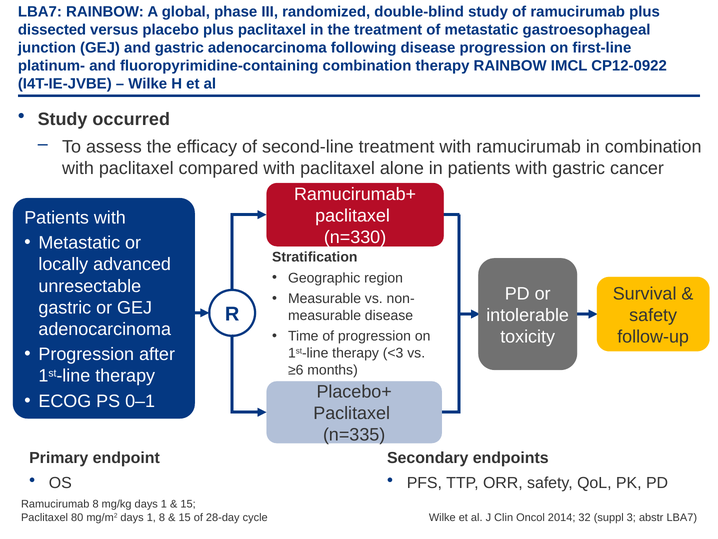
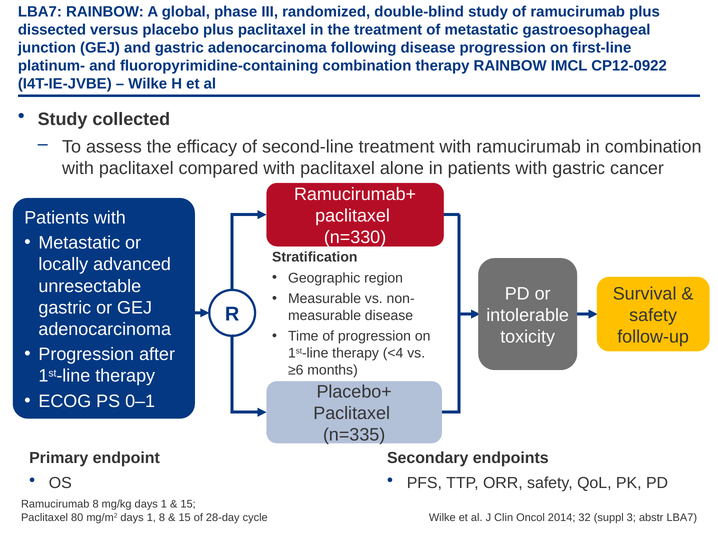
occurred: occurred -> collected (131, 119)
<3: <3 -> <4 (393, 353)
